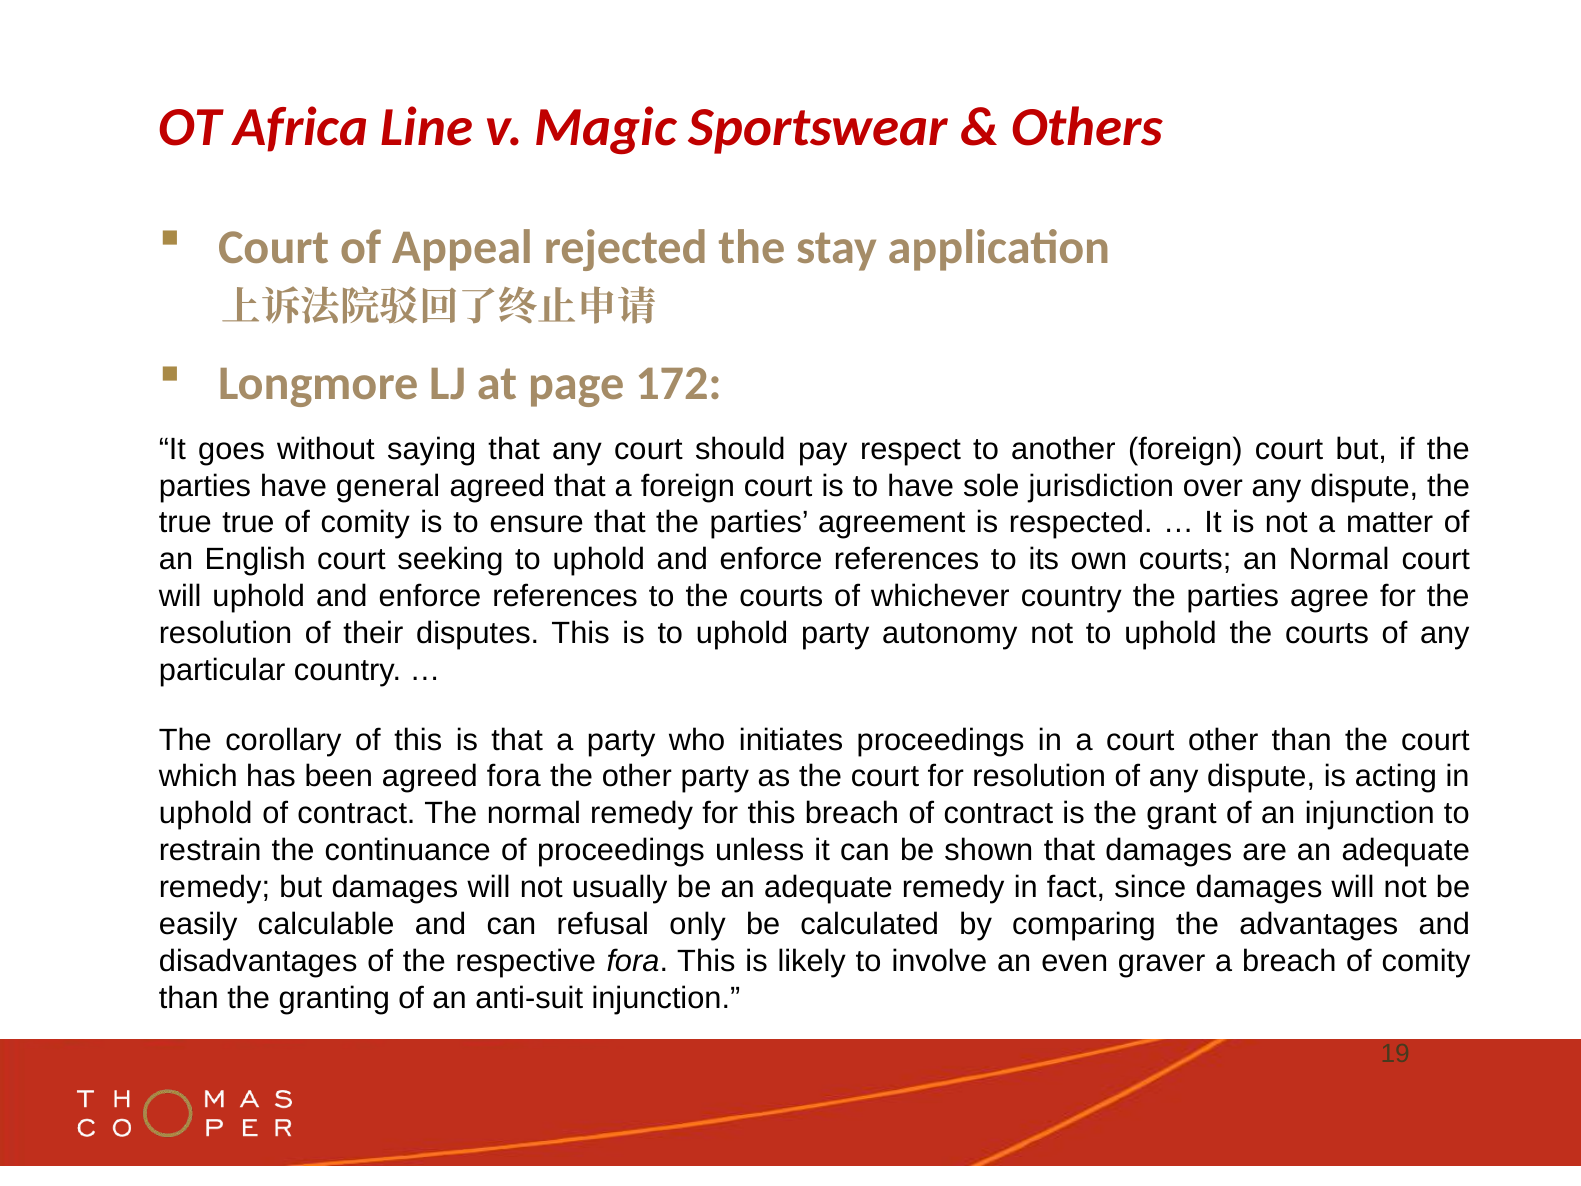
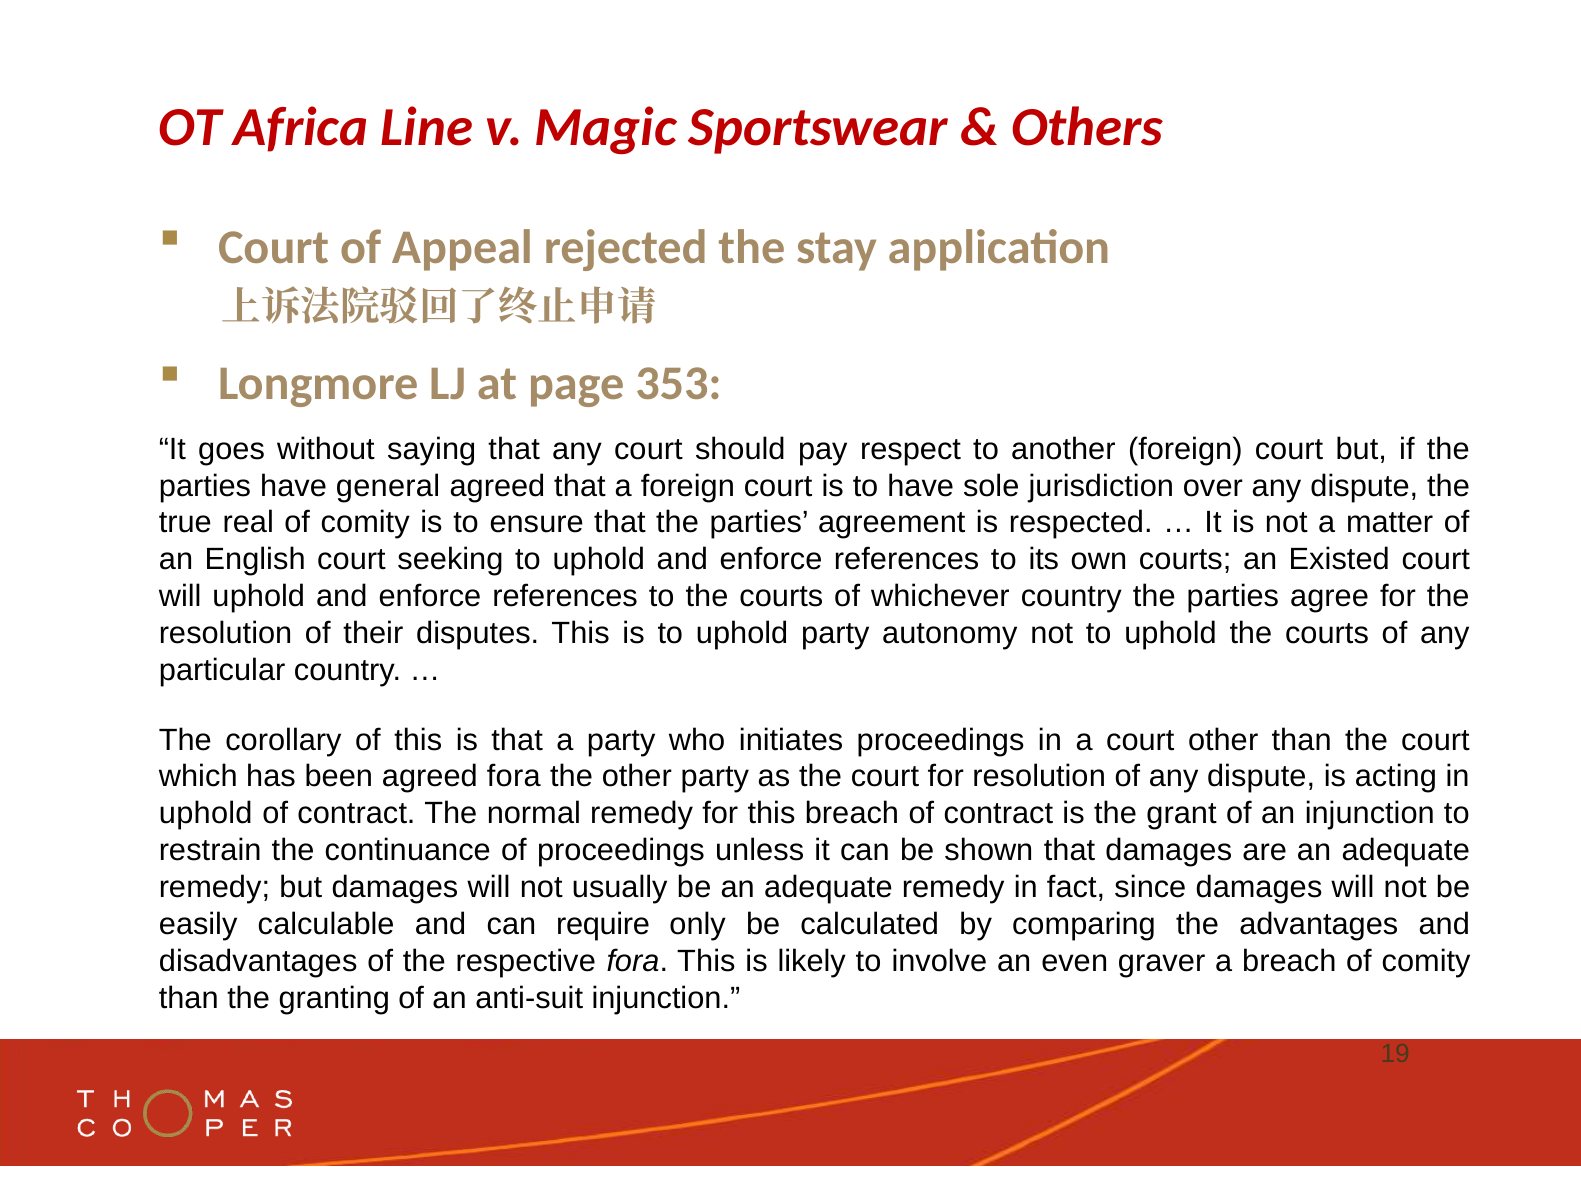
172: 172 -> 353 (679, 383)
true true: true -> real (248, 523)
an Normal: Normal -> Existed (1339, 560)
refusal: refusal -> require (603, 924)
